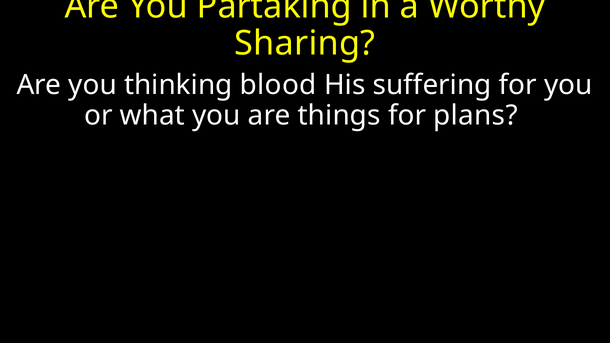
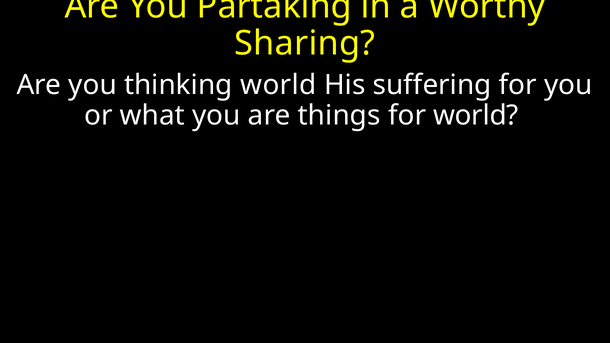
thinking blood: blood -> world (278, 85)
for plans: plans -> world (476, 116)
